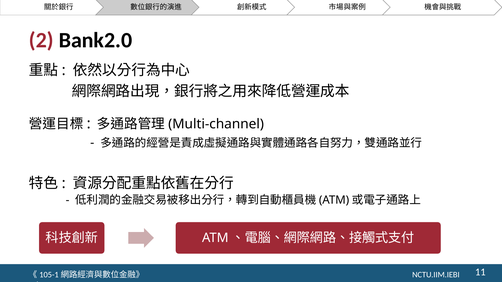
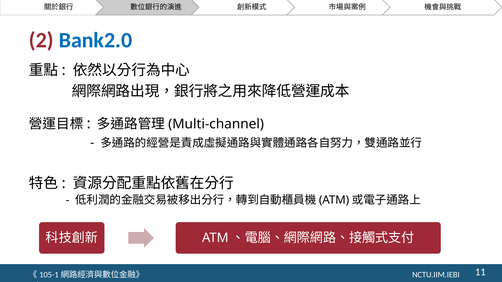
Bank2.0 colour: black -> blue (95, 40)
